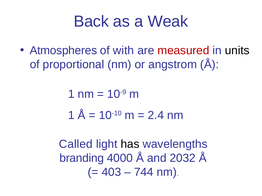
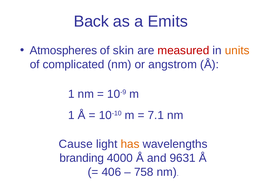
Weak: Weak -> Emits (168, 21)
with: with -> skin (123, 51)
units colour: black -> orange (237, 51)
proportional: proportional -> complicated (74, 65)
2.4: 2.4 -> 7.1 (156, 116)
Called: Called -> Cause (76, 145)
has colour: black -> orange (130, 145)
2032: 2032 -> 9631 (183, 158)
403: 403 -> 406 (111, 172)
744: 744 -> 758 (144, 172)
